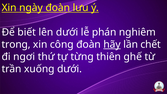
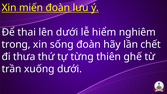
ngày: ngày -> miến (31, 8)
biết: biết -> thai (27, 32)
phán: phán -> hiểm (104, 32)
công: công -> sống (62, 44)
hãy underline: present -> none (112, 44)
ngơi: ngơi -> thưa (24, 57)
